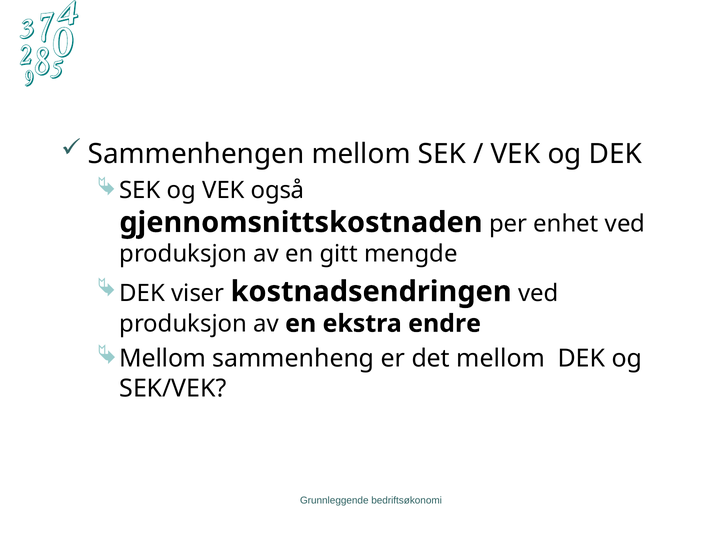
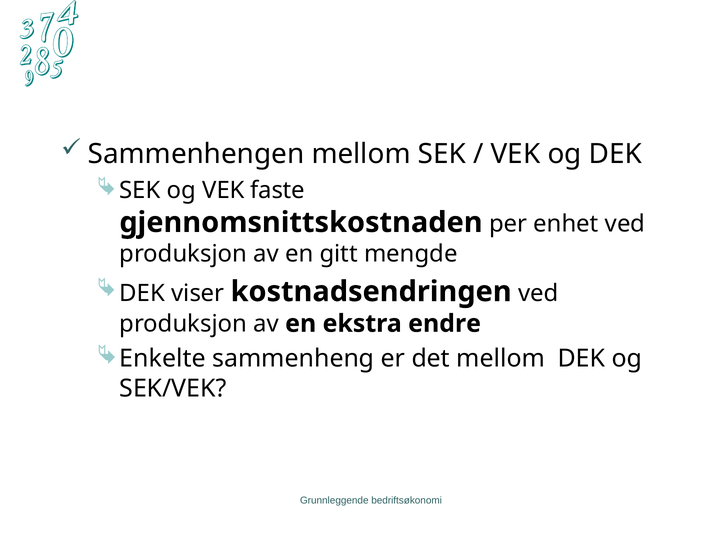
også: også -> faste (278, 191)
Mellom: Mellom -> Enkelte (163, 359)
